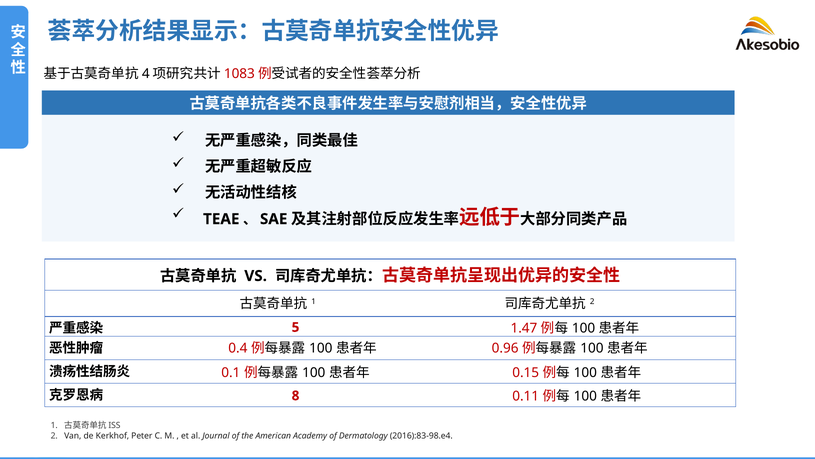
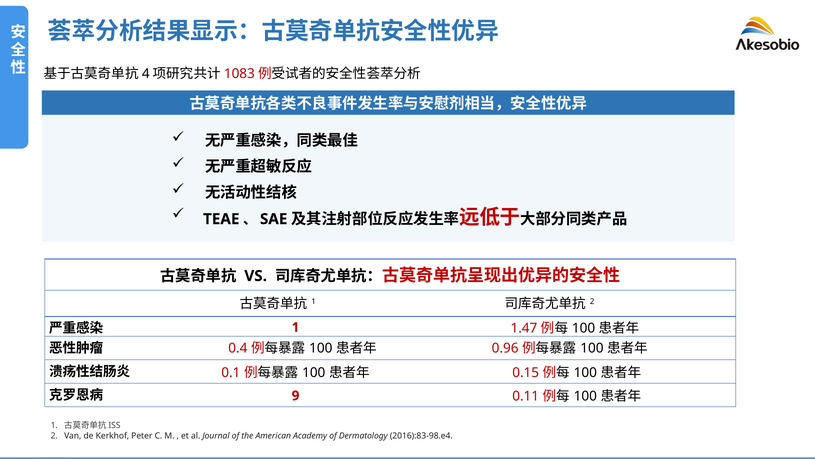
5: 5 -> 1 (296, 327)
8: 8 -> 9 (296, 395)
